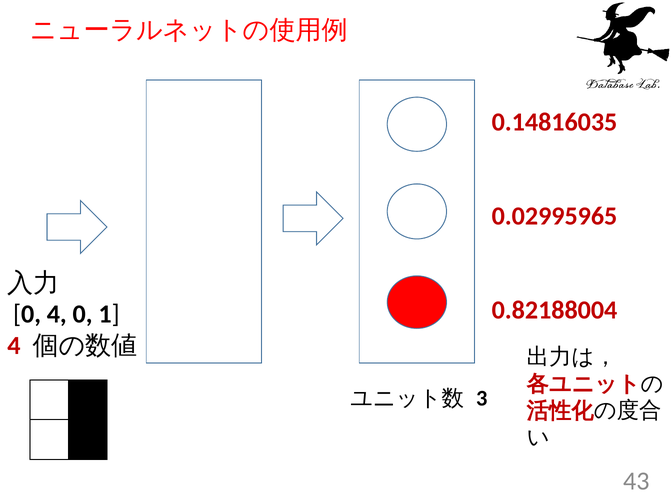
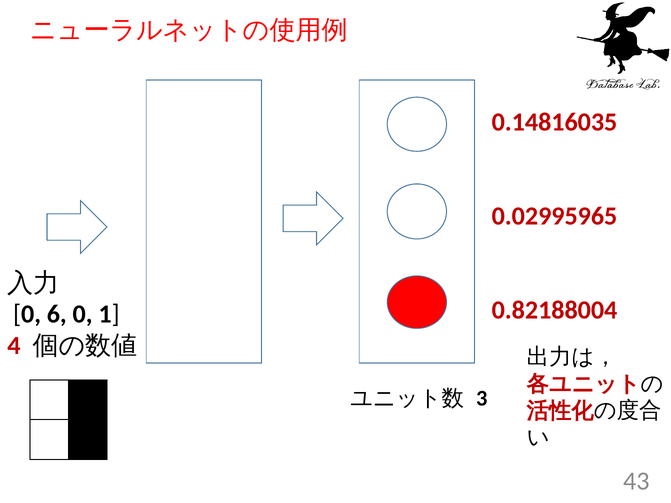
0 4: 4 -> 6 (57, 314)
